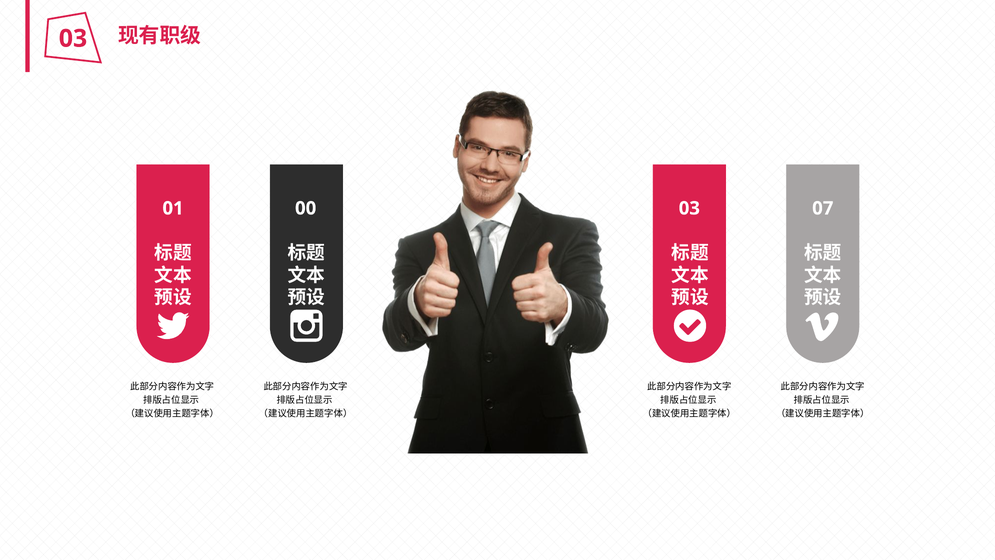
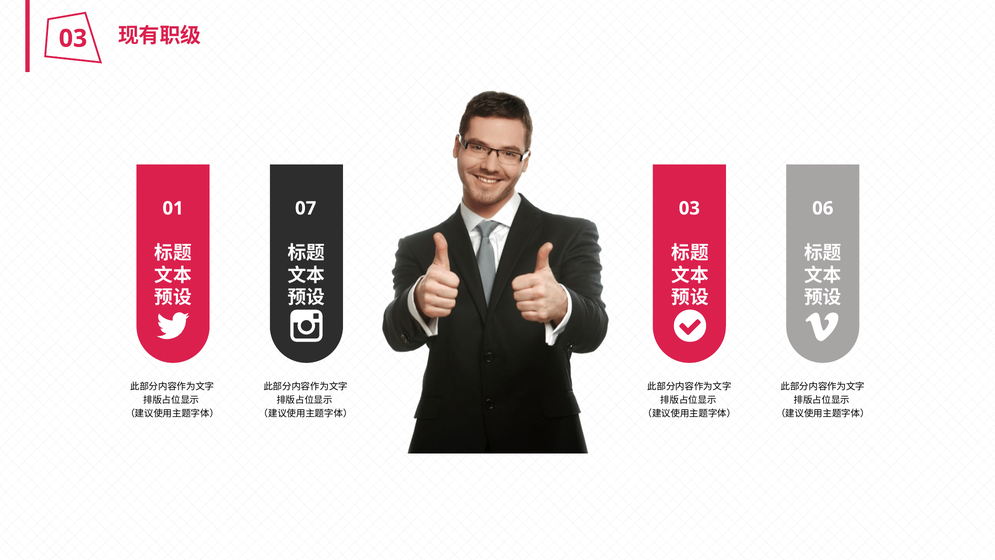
00: 00 -> 07 (306, 208)
07: 07 -> 06 (823, 208)
